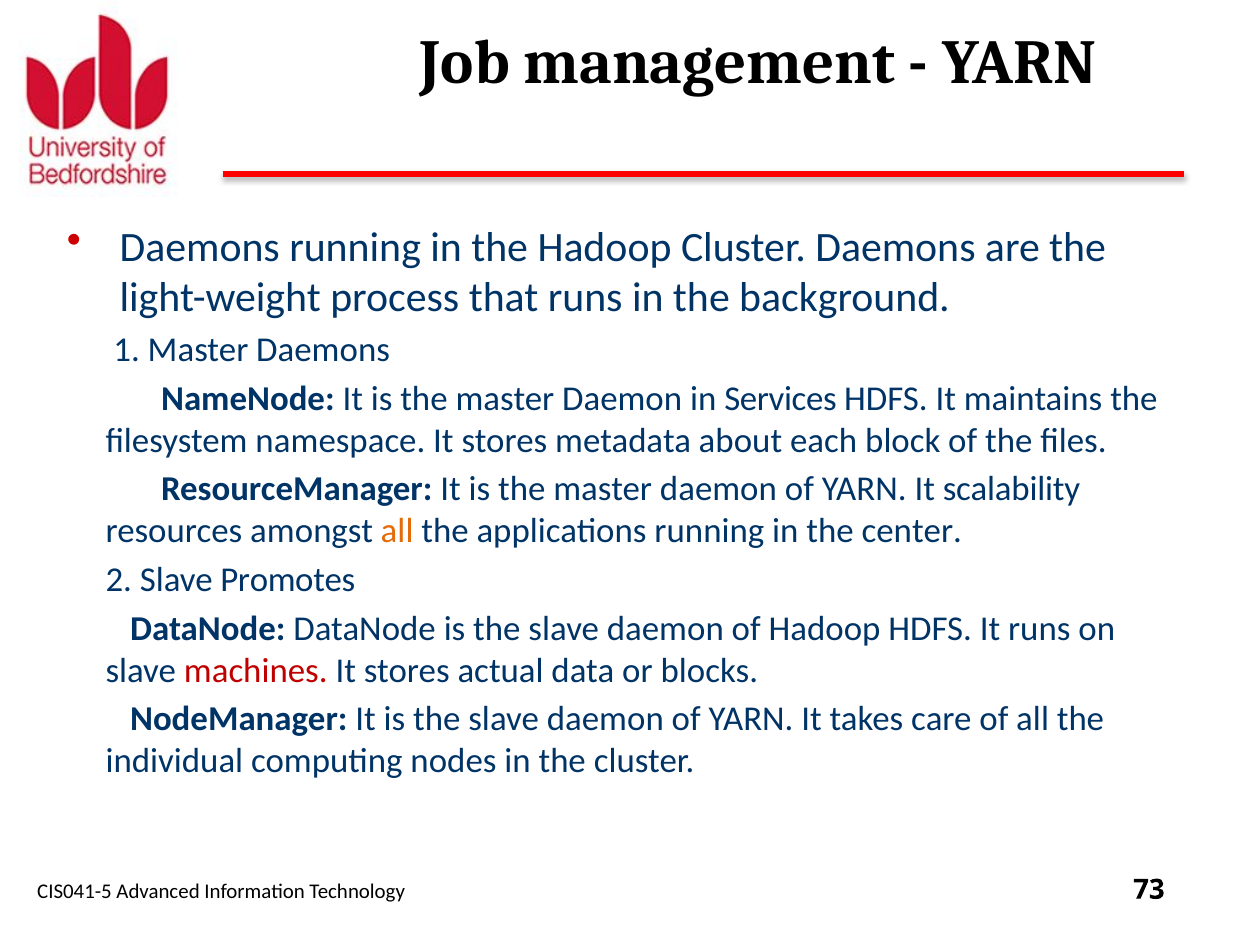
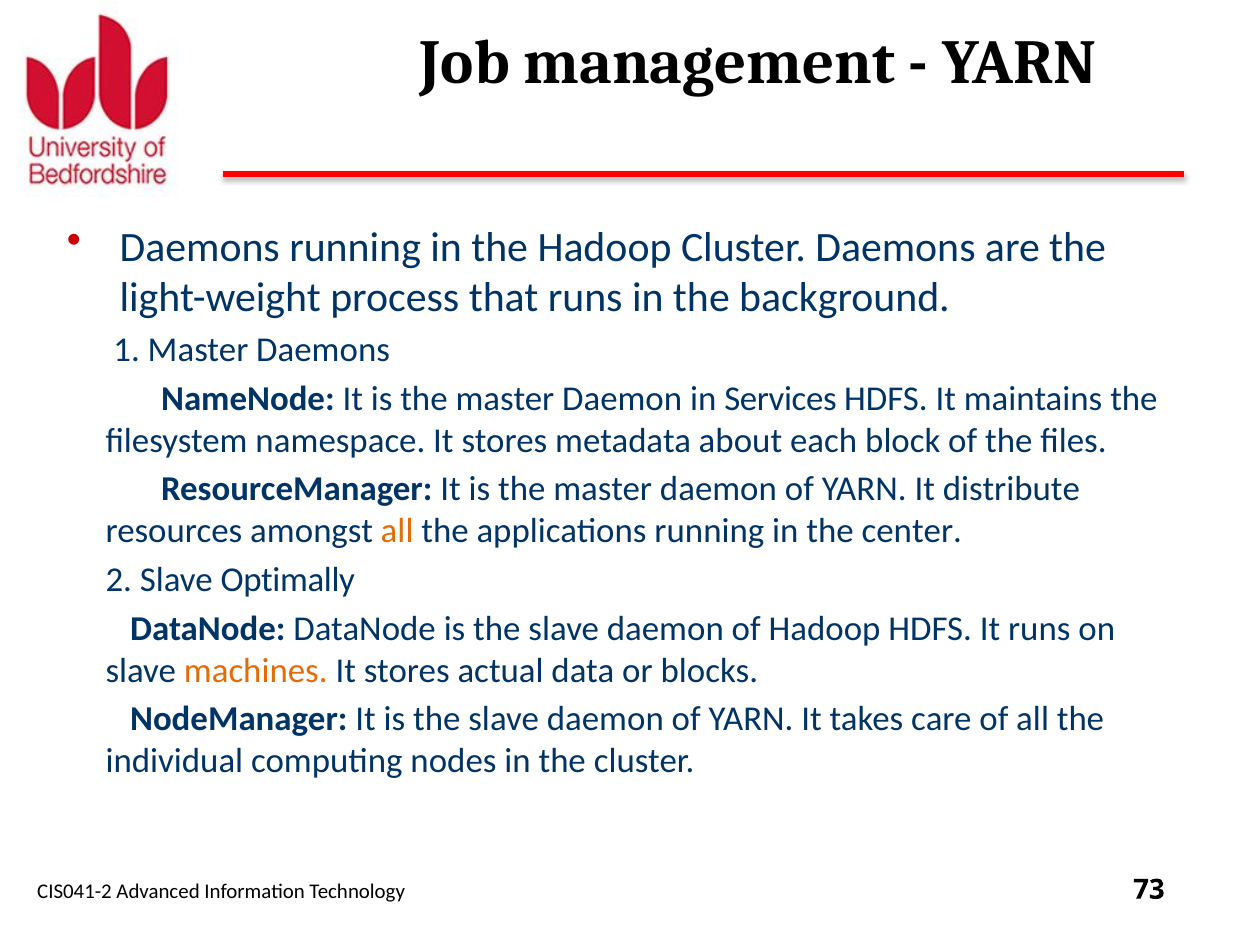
scalability: scalability -> distribute (1011, 490)
Promotes: Promotes -> Optimally (288, 580)
machines colour: red -> orange (256, 671)
CIS041-5: CIS041-5 -> CIS041-2 (74, 892)
